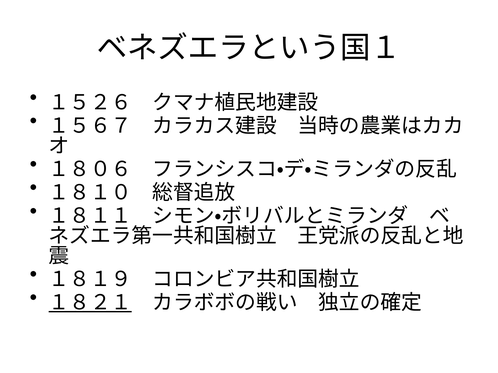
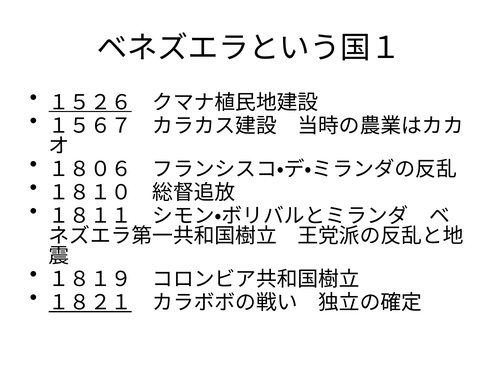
１５２６ underline: none -> present (90, 103)
